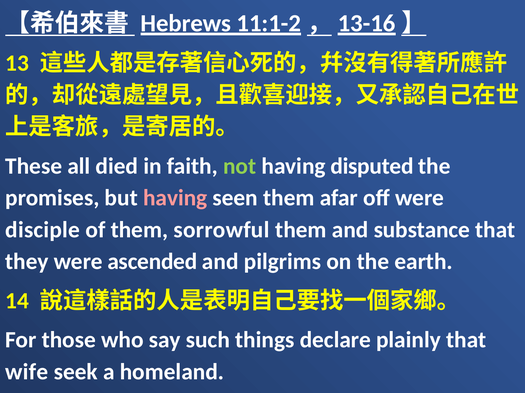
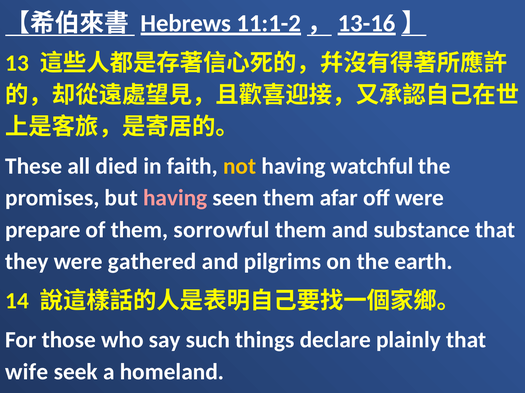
not colour: light green -> yellow (240, 166)
disputed: disputed -> watchful (372, 166)
disciple: disciple -> prepare (43, 230)
ascended: ascended -> gathered (152, 262)
